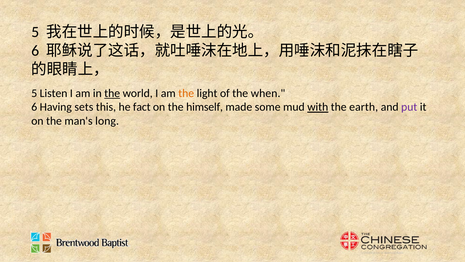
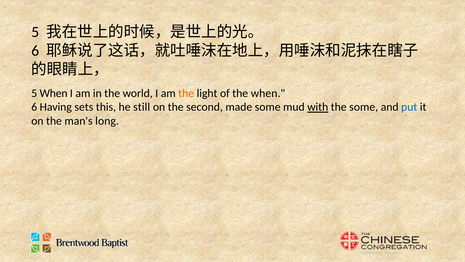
5 Listen: Listen -> When (54, 93)
the underline: present -> none (112, 93)
fact: fact -> still (142, 107)
himself: himself -> second (205, 107)
the earth: earth -> some (364, 107)
put colour: purple -> blue (409, 107)
